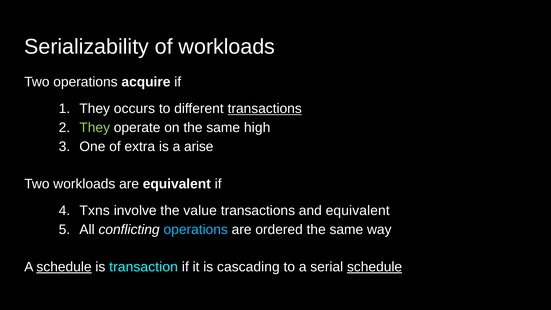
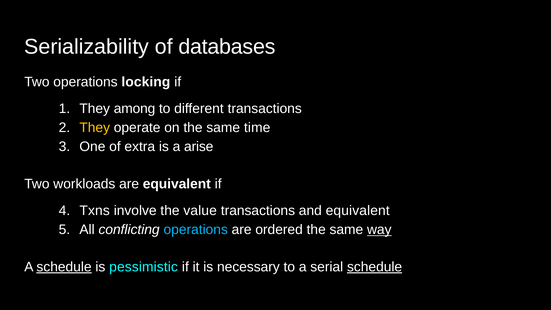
of workloads: workloads -> databases (227, 47)
acquire: acquire -> locking (146, 82)
occurs: occurs -> among (135, 109)
transactions underline: present -> none (265, 109)
They colour: light green -> yellow (95, 128)
high: high -> time (257, 128)
way underline: none -> present (379, 230)
transaction: transaction -> pessimistic (144, 267)
cascading: cascading -> necessary (248, 267)
